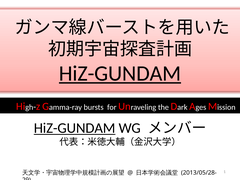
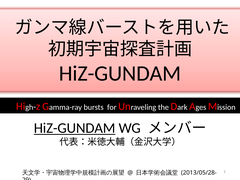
HiZ-GUNDAM underline: present -> none (120, 73)
